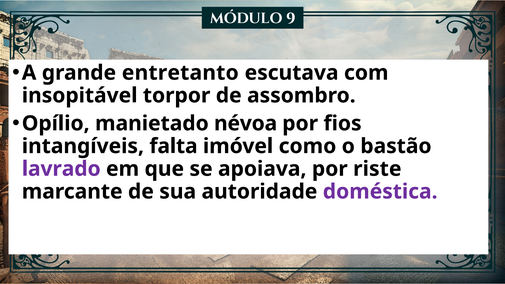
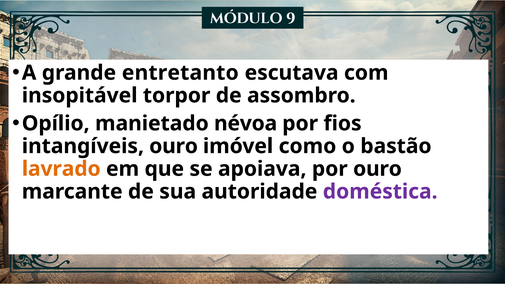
intangíveis falta: falta -> ouro (174, 146)
lavrado colour: purple -> orange (61, 169)
por riste: riste -> ouro (377, 169)
